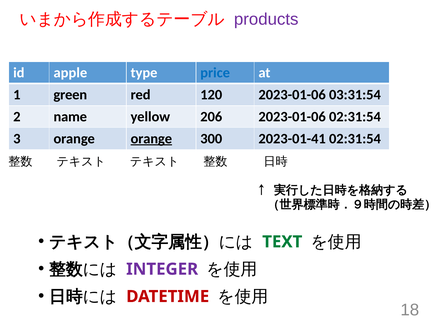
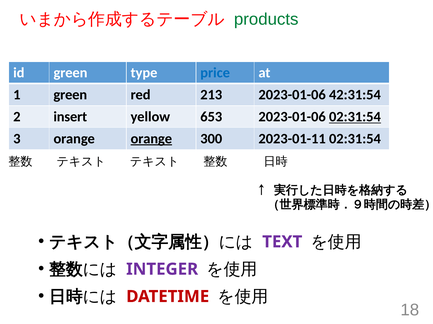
products colour: purple -> green (266, 19)
id apple: apple -> green (70, 73)
120: 120 -> 213 (211, 95)
03:31:54: 03:31:54 -> 42:31:54 (355, 95)
name: name -> insert (70, 117)
206: 206 -> 653 (211, 117)
02:31:54 underline: none -> present (355, 117)
2023-01-41: 2023-01-41 -> 2023-01-11 (292, 139)
TEXT colour: green -> purple (282, 242)
